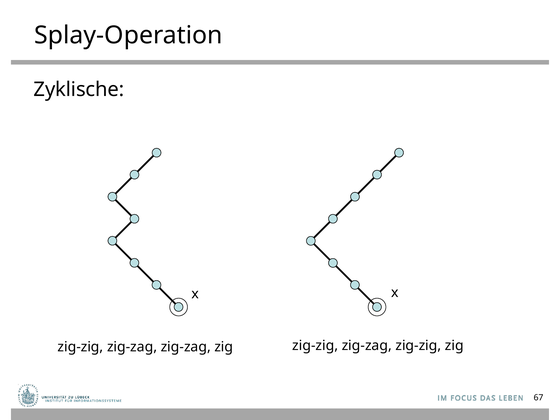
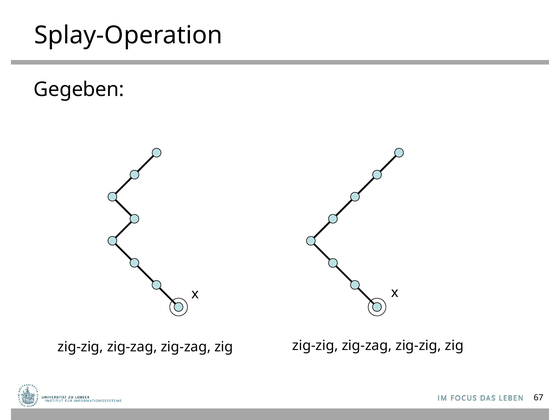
Zyklische: Zyklische -> Gegeben (79, 90)
